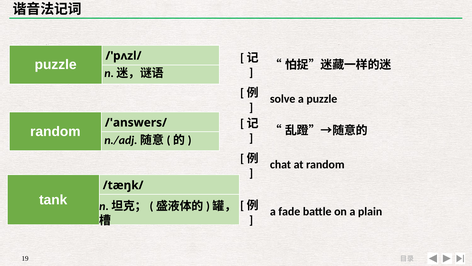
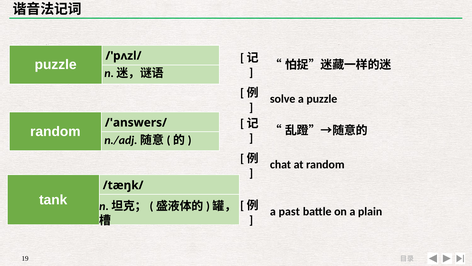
fade: fade -> past (289, 211)
